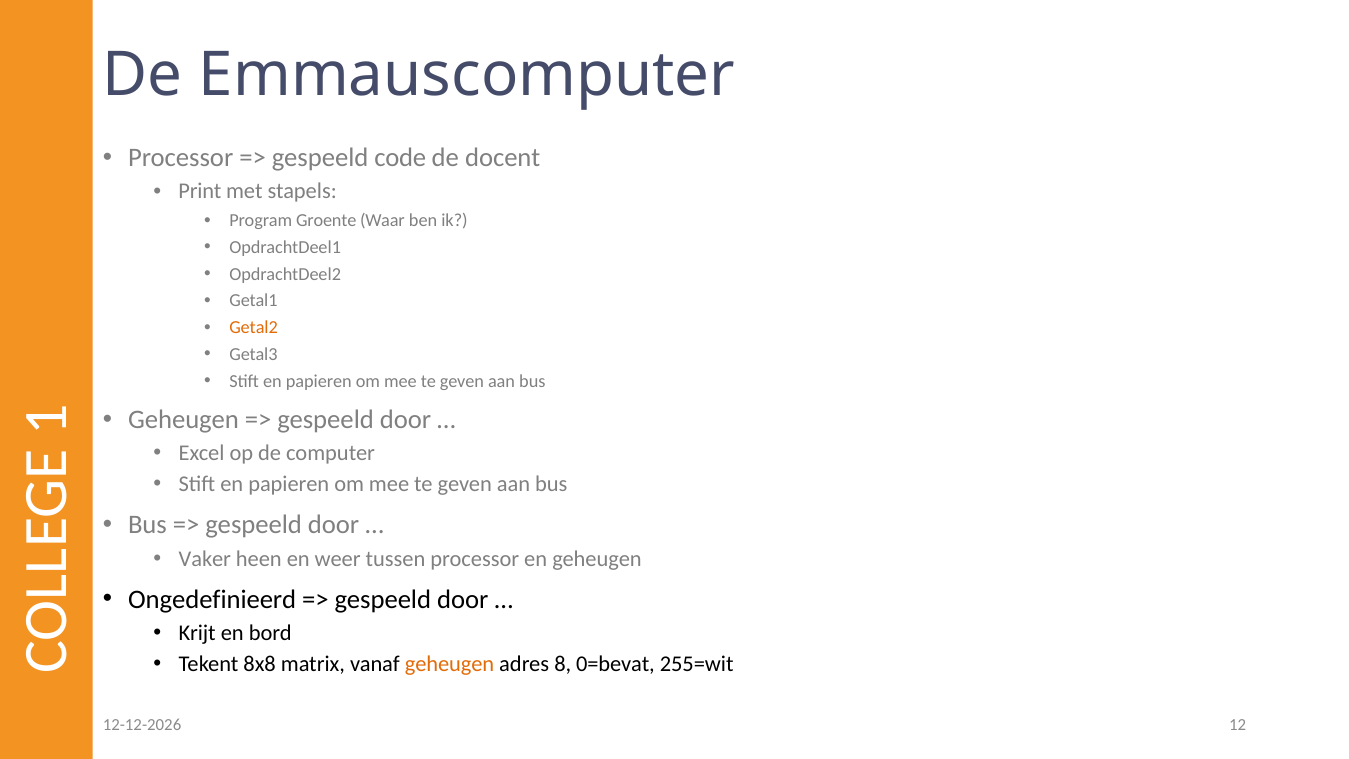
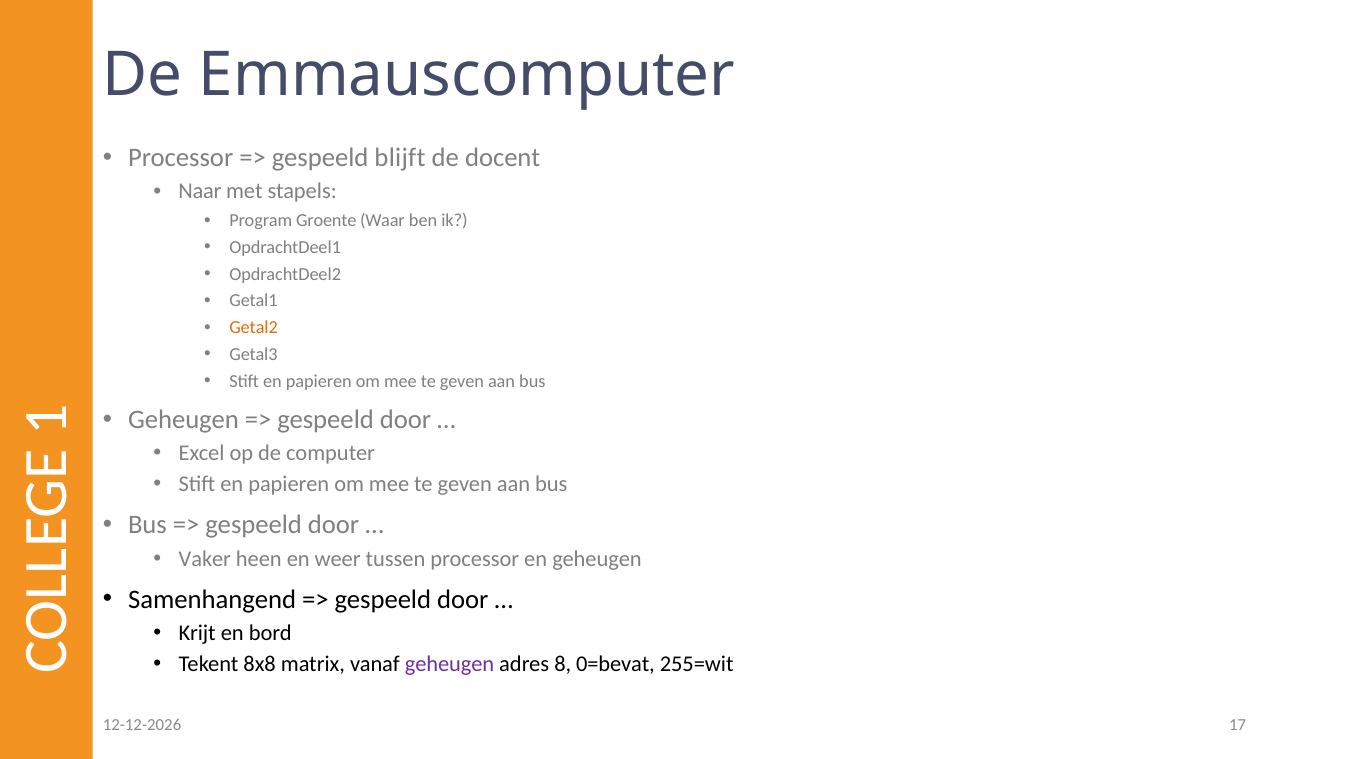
code: code -> blijft (400, 158)
Print: Print -> Naar (200, 192)
Ongedefinieerd: Ongedefinieerd -> Samenhangend (212, 599)
geheugen colour: orange -> purple (450, 664)
12: 12 -> 17 (1238, 724)
